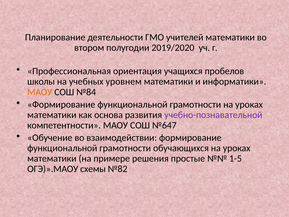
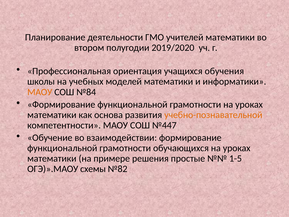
пробелов: пробелов -> обучения (224, 71)
уровнем: уровнем -> моделей (124, 82)
учебно-познавательной colour: purple -> orange (213, 115)
№647: №647 -> №447 (164, 125)
